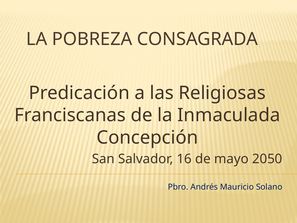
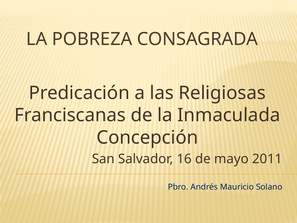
2050: 2050 -> 2011 (267, 159)
